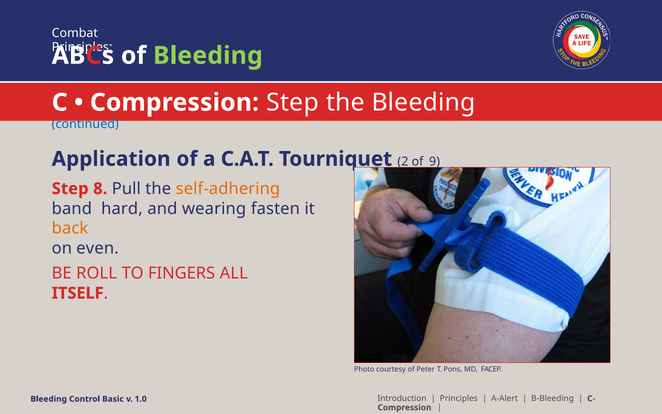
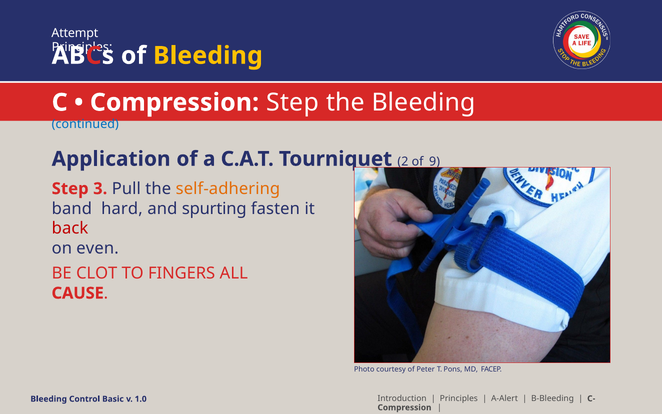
Combat: Combat -> Attempt (75, 33)
Bleeding colour: light green -> yellow (208, 56)
8: 8 -> 3 (100, 189)
wearing: wearing -> spurting (214, 208)
back colour: orange -> red (70, 228)
ROLL: ROLL -> CLOT (97, 273)
ITSELF: ITSELF -> CAUSE (78, 293)
